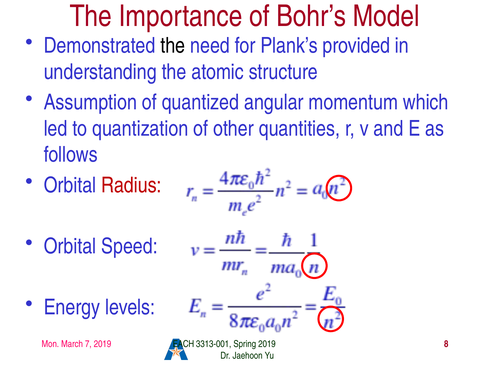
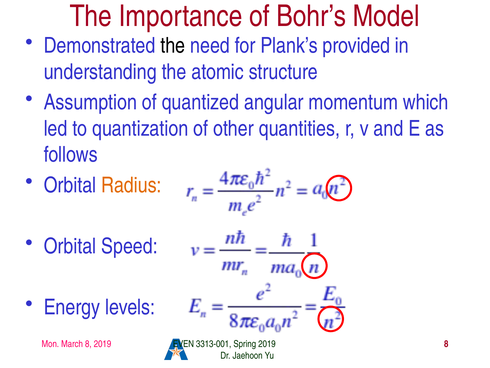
Radius colour: red -> orange (131, 185)
March 7: 7 -> 8 (88, 344)
EACH: EACH -> EVEN (183, 344)
